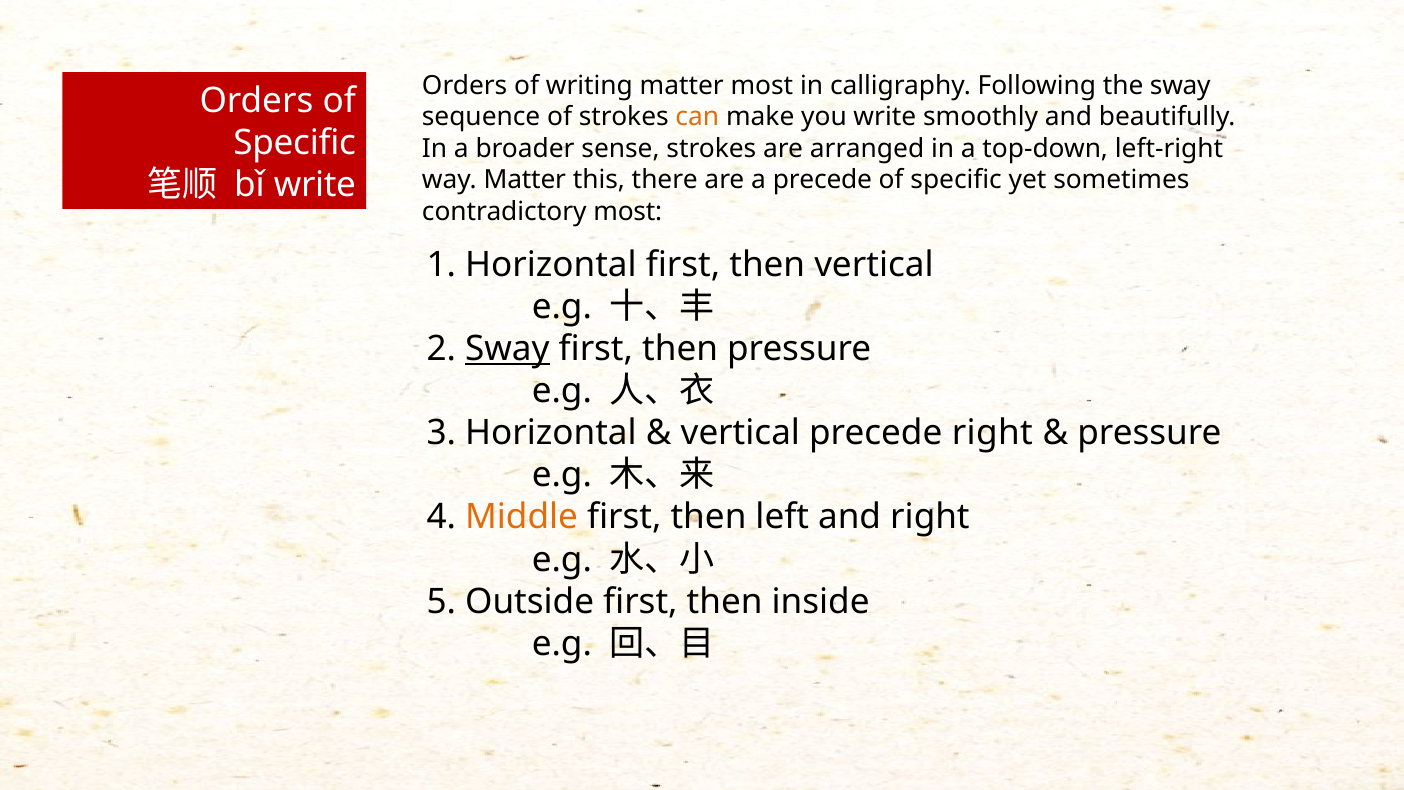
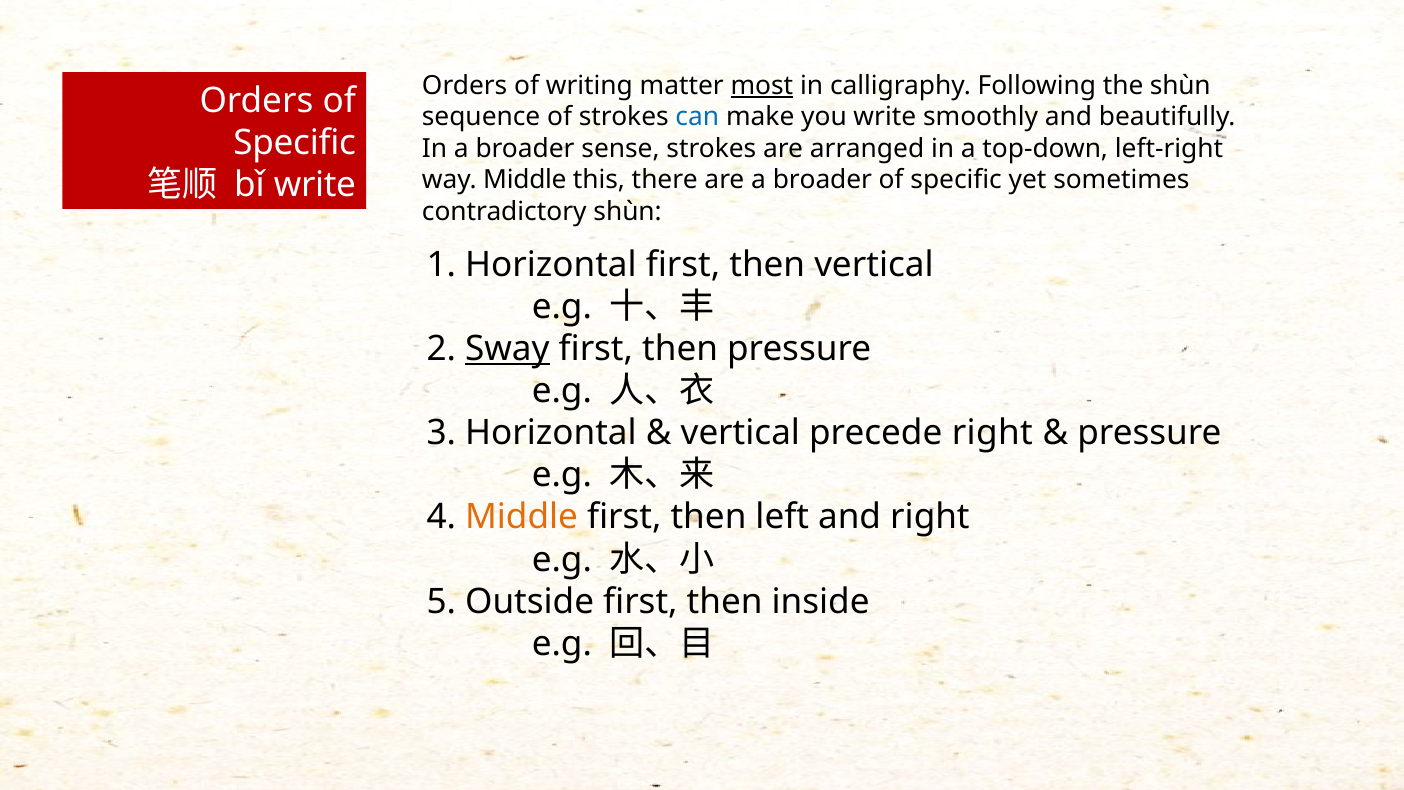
most underline: none -> present (762, 85)
the sway: sway -> shùn (1180, 85)
can colour: orange -> blue (697, 117)
way Matter: Matter -> Middle (525, 180)
are a precede: precede -> broader (822, 180)
contradictory most: most -> shùn (628, 212)
